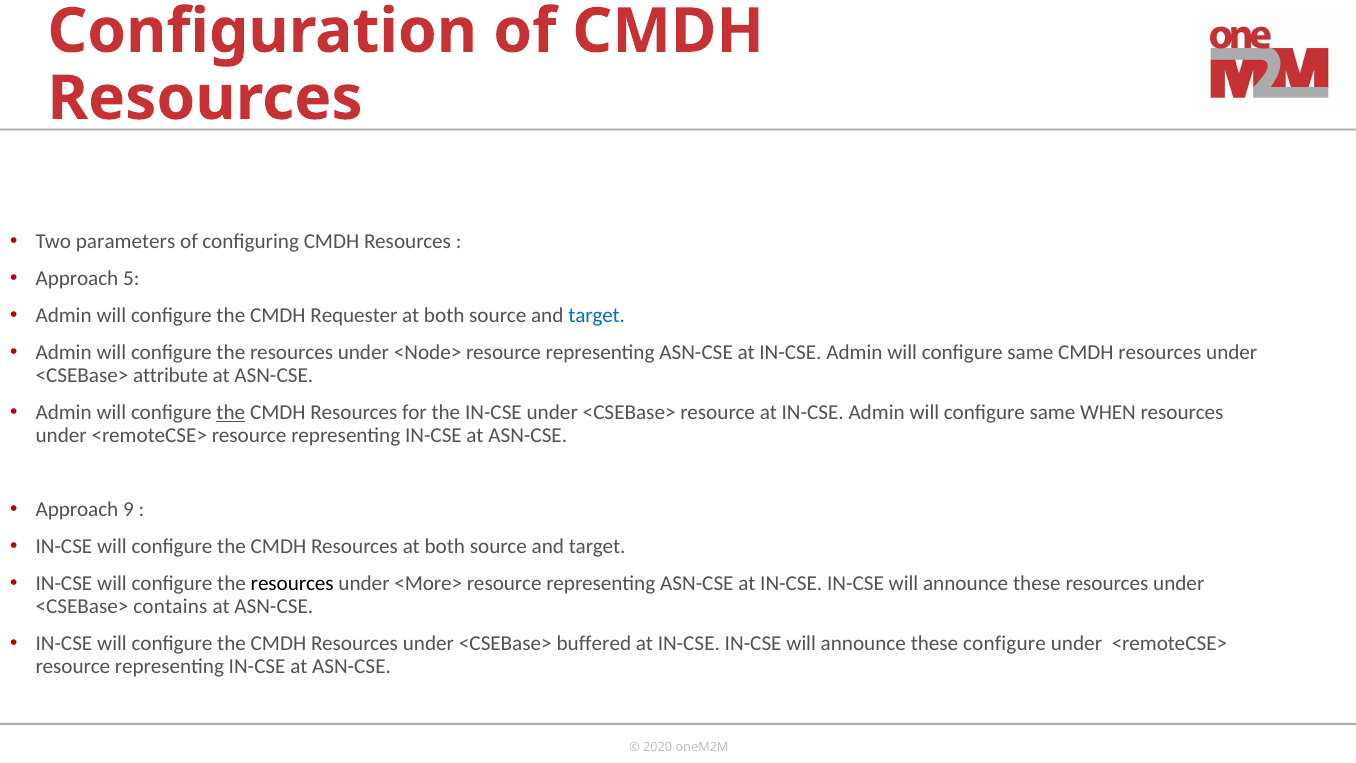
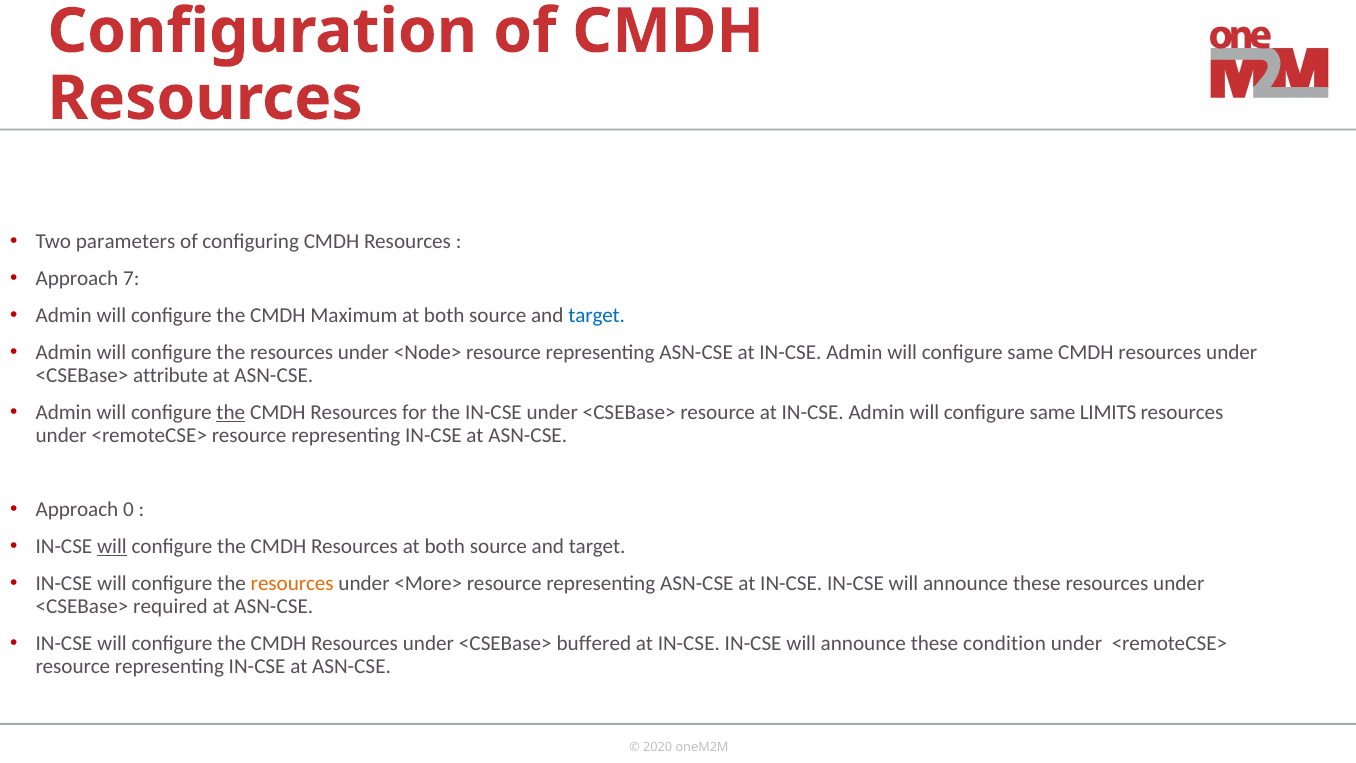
5: 5 -> 7 (131, 278)
Requester: Requester -> Maximum (354, 315)
WHEN: WHEN -> LIMITS (1108, 412)
9: 9 -> 0 (128, 509)
will underline: none -> present (112, 546)
resources colour: black -> orange (292, 583)
contains: contains -> required (170, 606)
these configure: configure -> condition (1005, 643)
